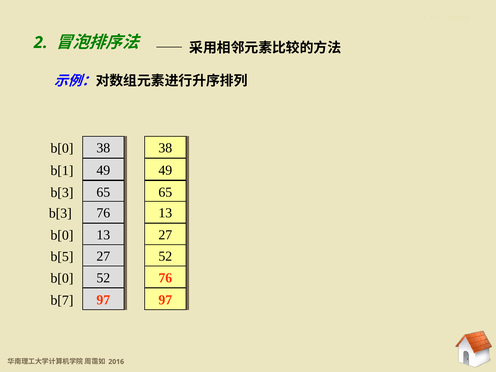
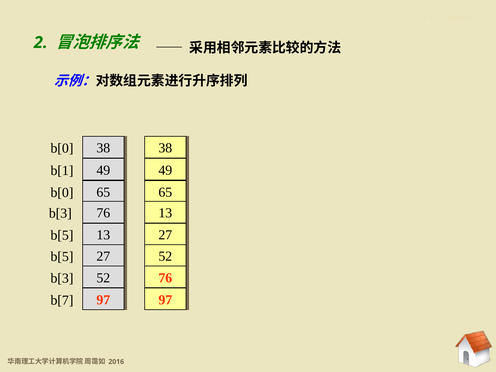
b[3: b[3 -> b[0 (62, 193)
b[0: b[0 -> b[5 (62, 235)
b[0: b[0 -> b[3 (62, 278)
